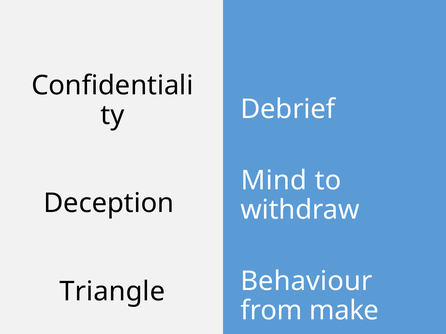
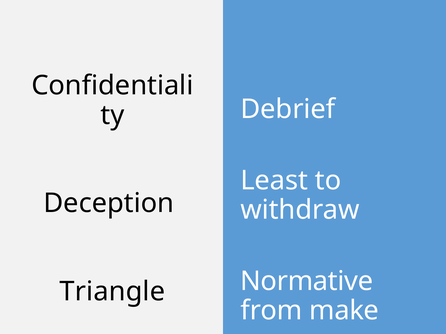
Mind: Mind -> Least (274, 181)
Behaviour: Behaviour -> Normative (307, 282)
